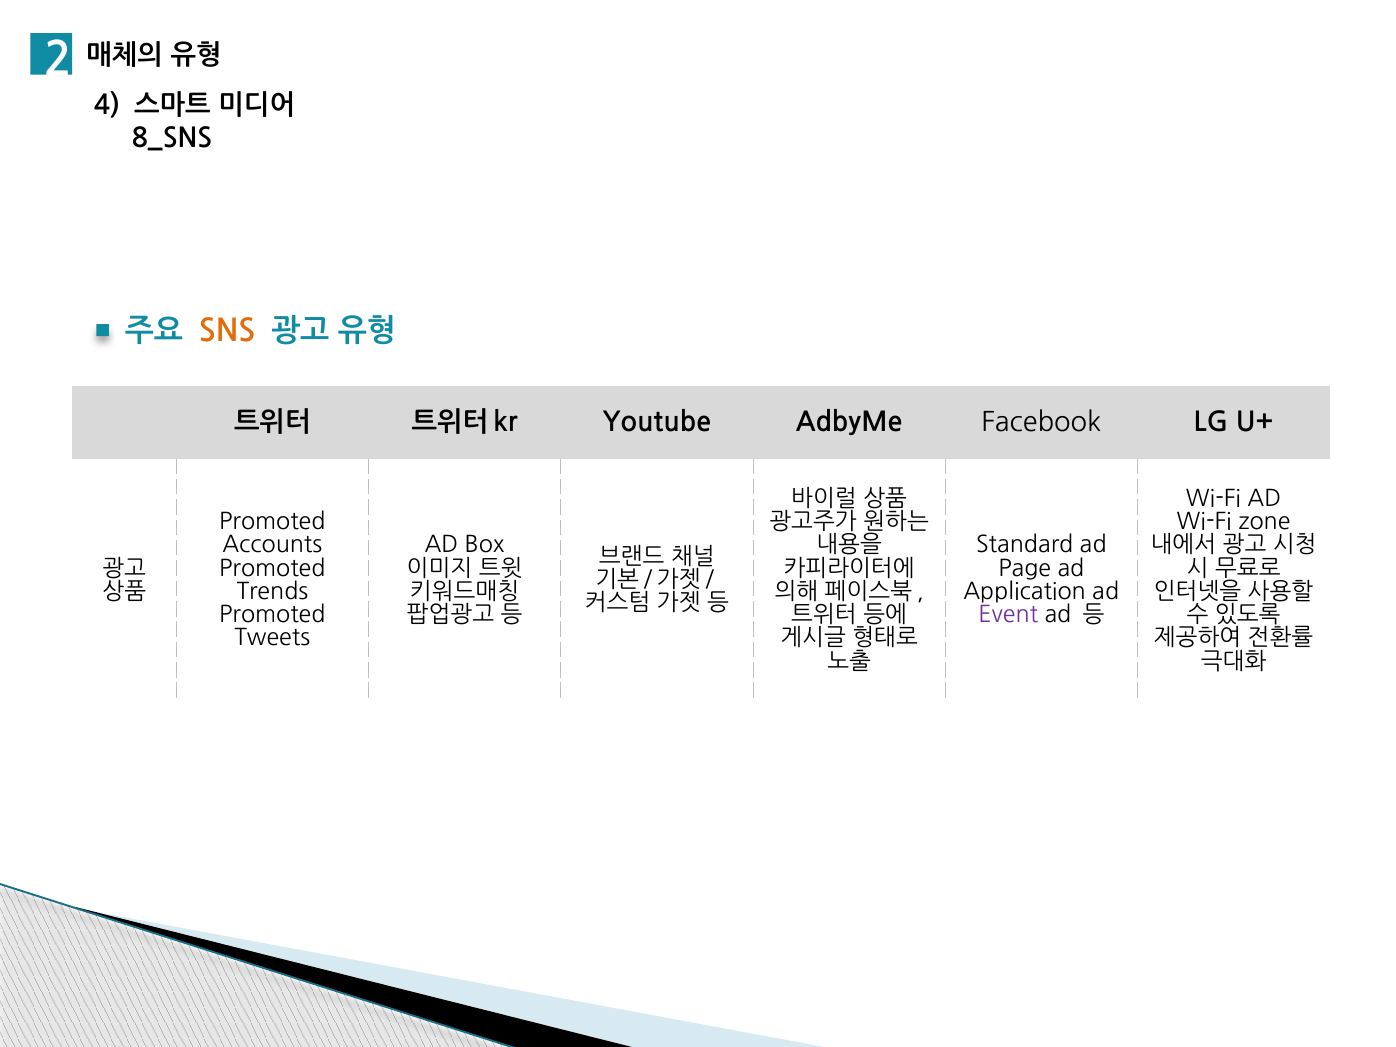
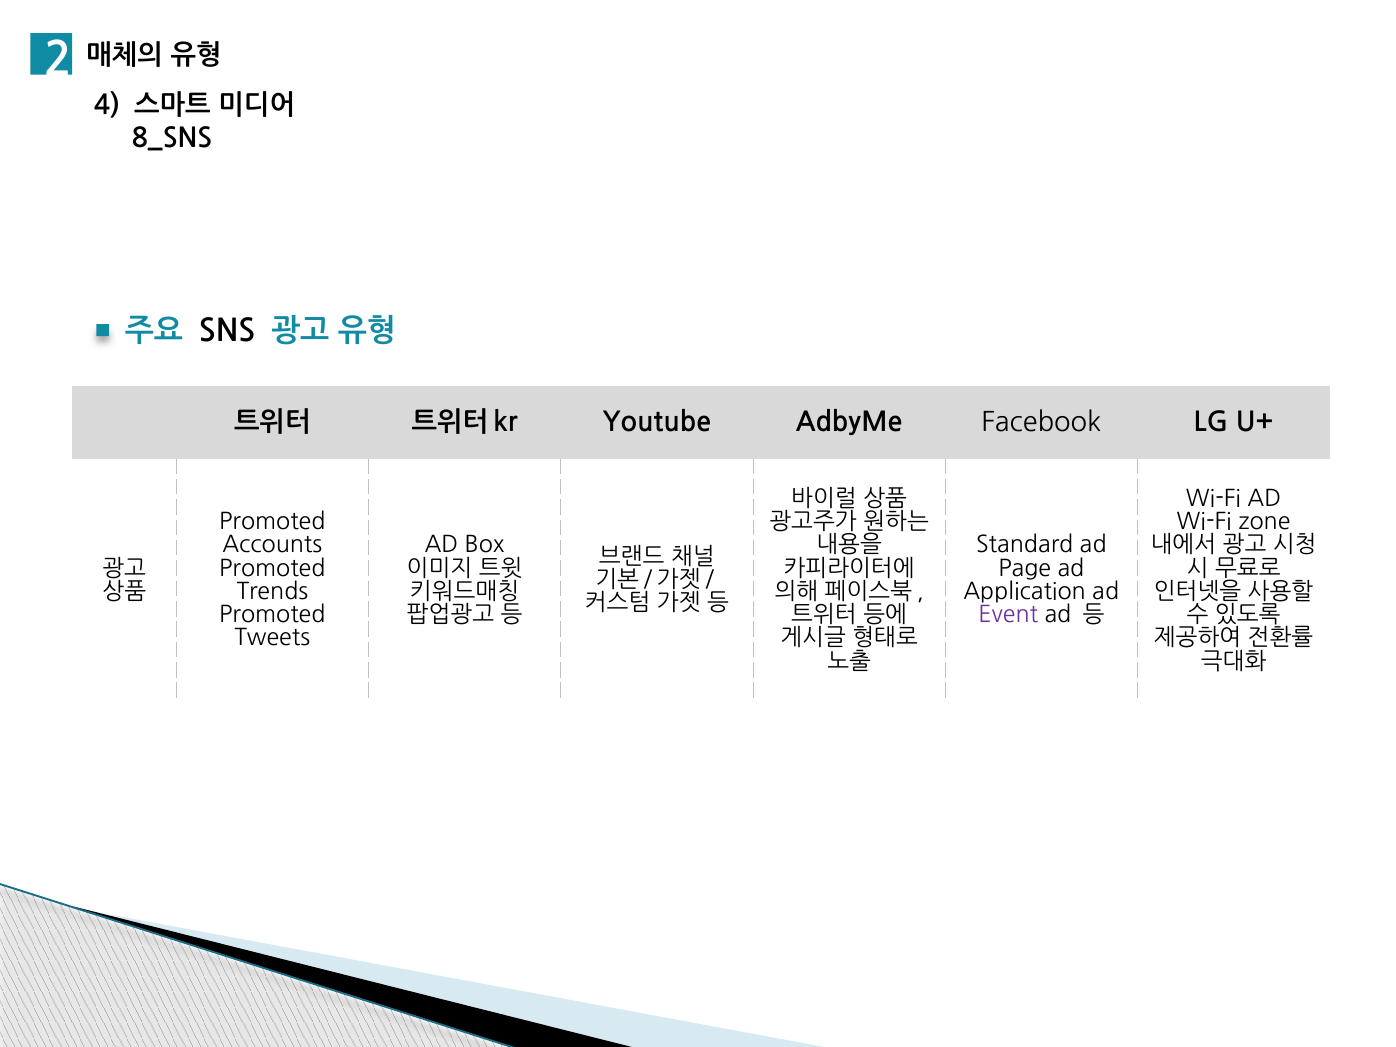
SNS colour: orange -> black (227, 331)
